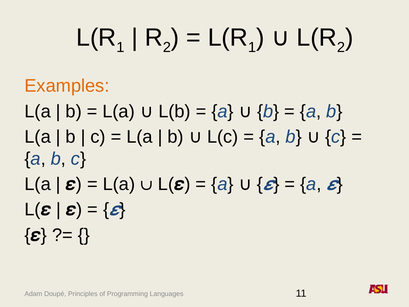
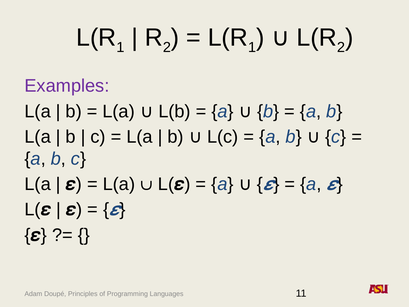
Examples colour: orange -> purple (67, 86)
